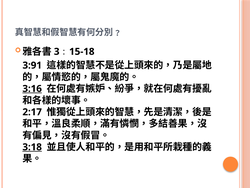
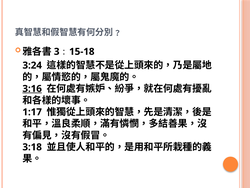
3:91: 3:91 -> 3:24 (32, 65)
2:17: 2:17 -> 1:17 (32, 112)
3:18 underline: present -> none (32, 147)
